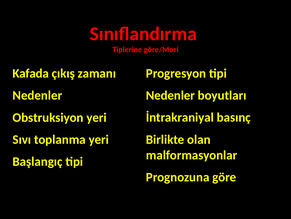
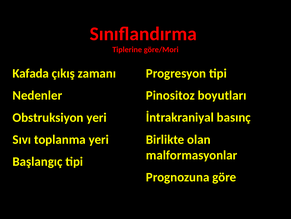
Nedenler: Nedenler -> Pinositoz (170, 95)
